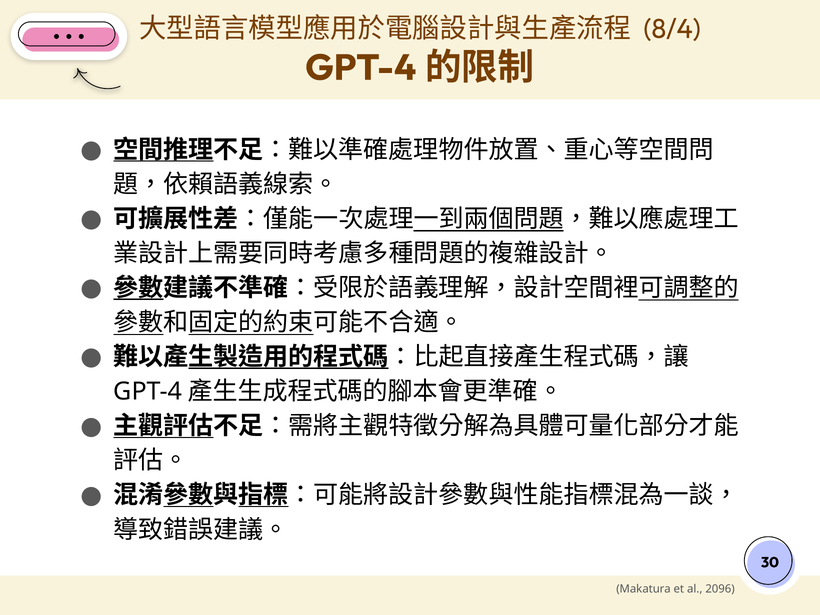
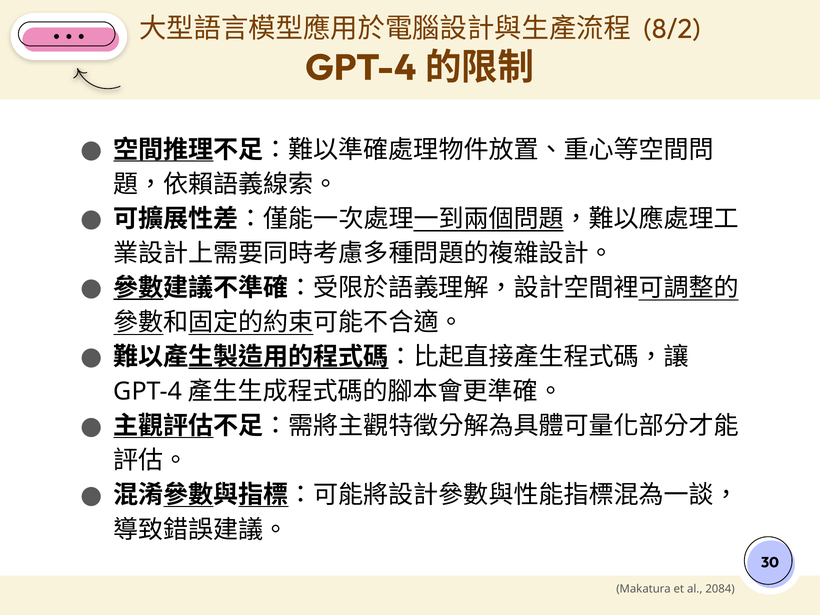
8/4: 8/4 -> 8/2 (672, 29)
2096: 2096 -> 2084 (720, 589)
